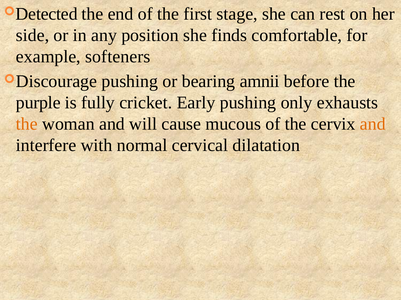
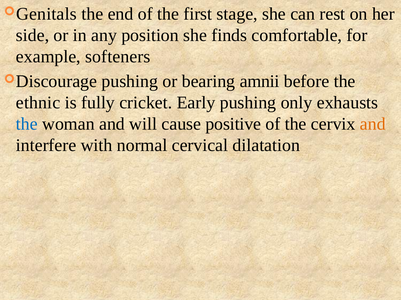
Detected: Detected -> Genitals (46, 14)
purple: purple -> ethnic (38, 103)
the colour: orange -> blue (27, 124)
mucous: mucous -> positive (233, 124)
